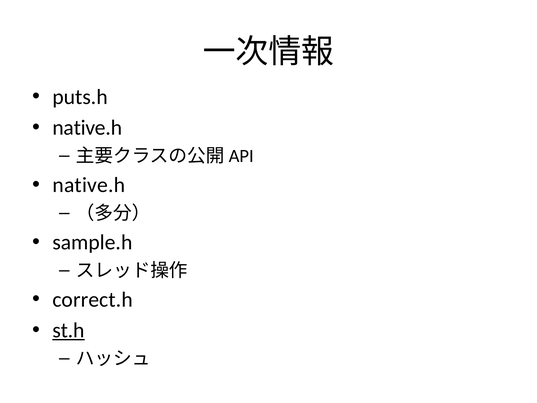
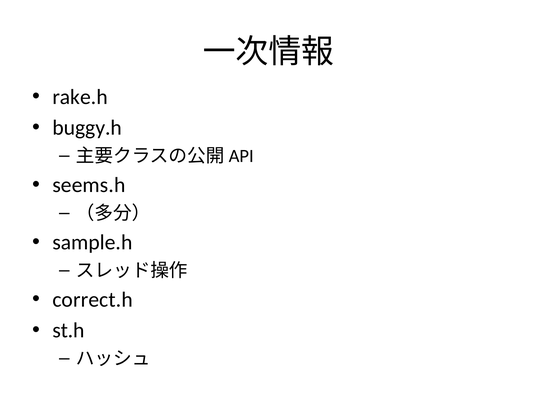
puts.h: puts.h -> rake.h (80, 97)
native.h: native.h -> buggy.h (87, 128)
native.h: native.h -> seems.h (89, 185)
st.h underline: present -> none (69, 330)
